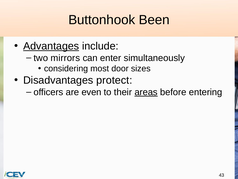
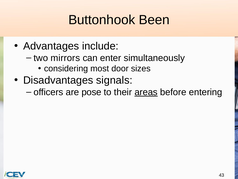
Advantages underline: present -> none (51, 46)
protect: protect -> signals (114, 80)
even: even -> pose (91, 92)
